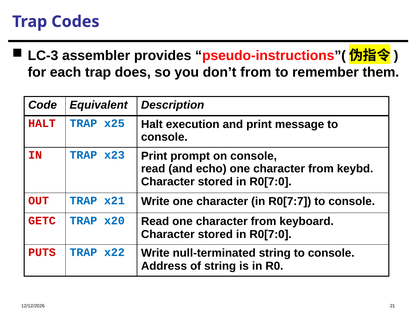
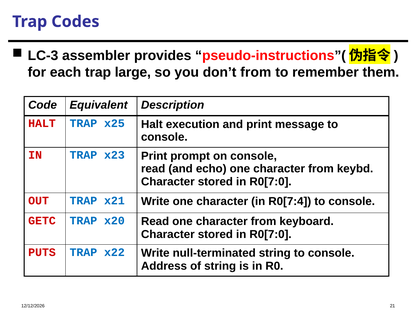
does: does -> large (133, 72)
R0[7:7: R0[7:7 -> R0[7:4 (290, 201)
